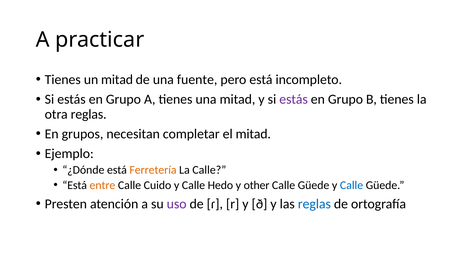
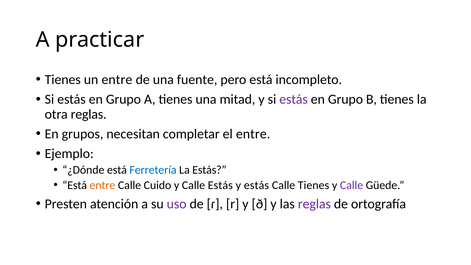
un mitad: mitad -> entre (117, 80)
el mitad: mitad -> entre (253, 134)
Ferretería colour: orange -> blue (153, 170)
La Calle: Calle -> Estás (209, 170)
Calle Hedo: Hedo -> Estás (220, 185)
y other: other -> estás (256, 185)
Güede: Güede -> Tienes (313, 185)
Calle colour: blue -> purple (352, 185)
reglas colour: blue -> purple (314, 204)
